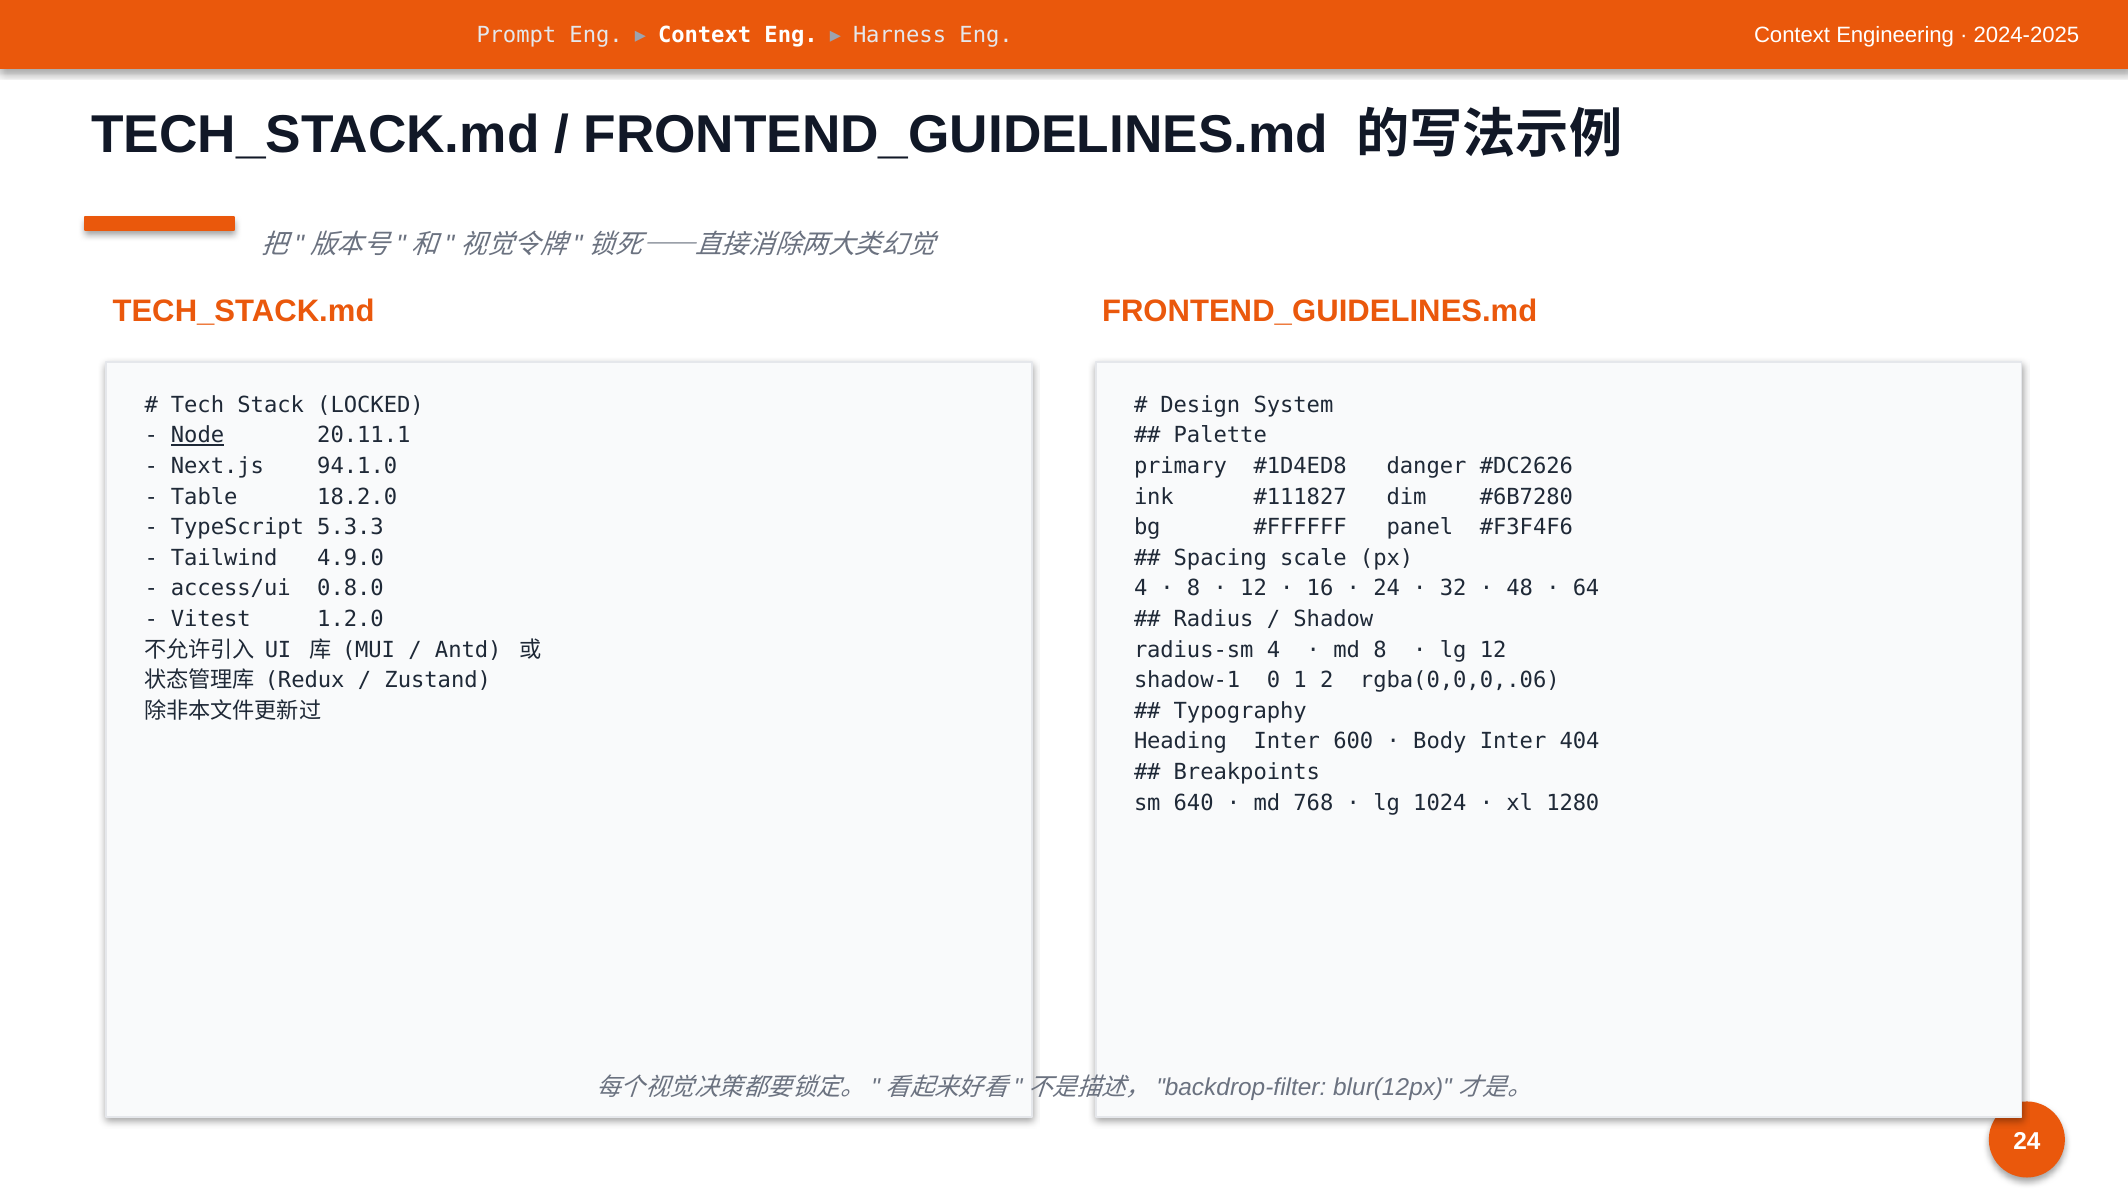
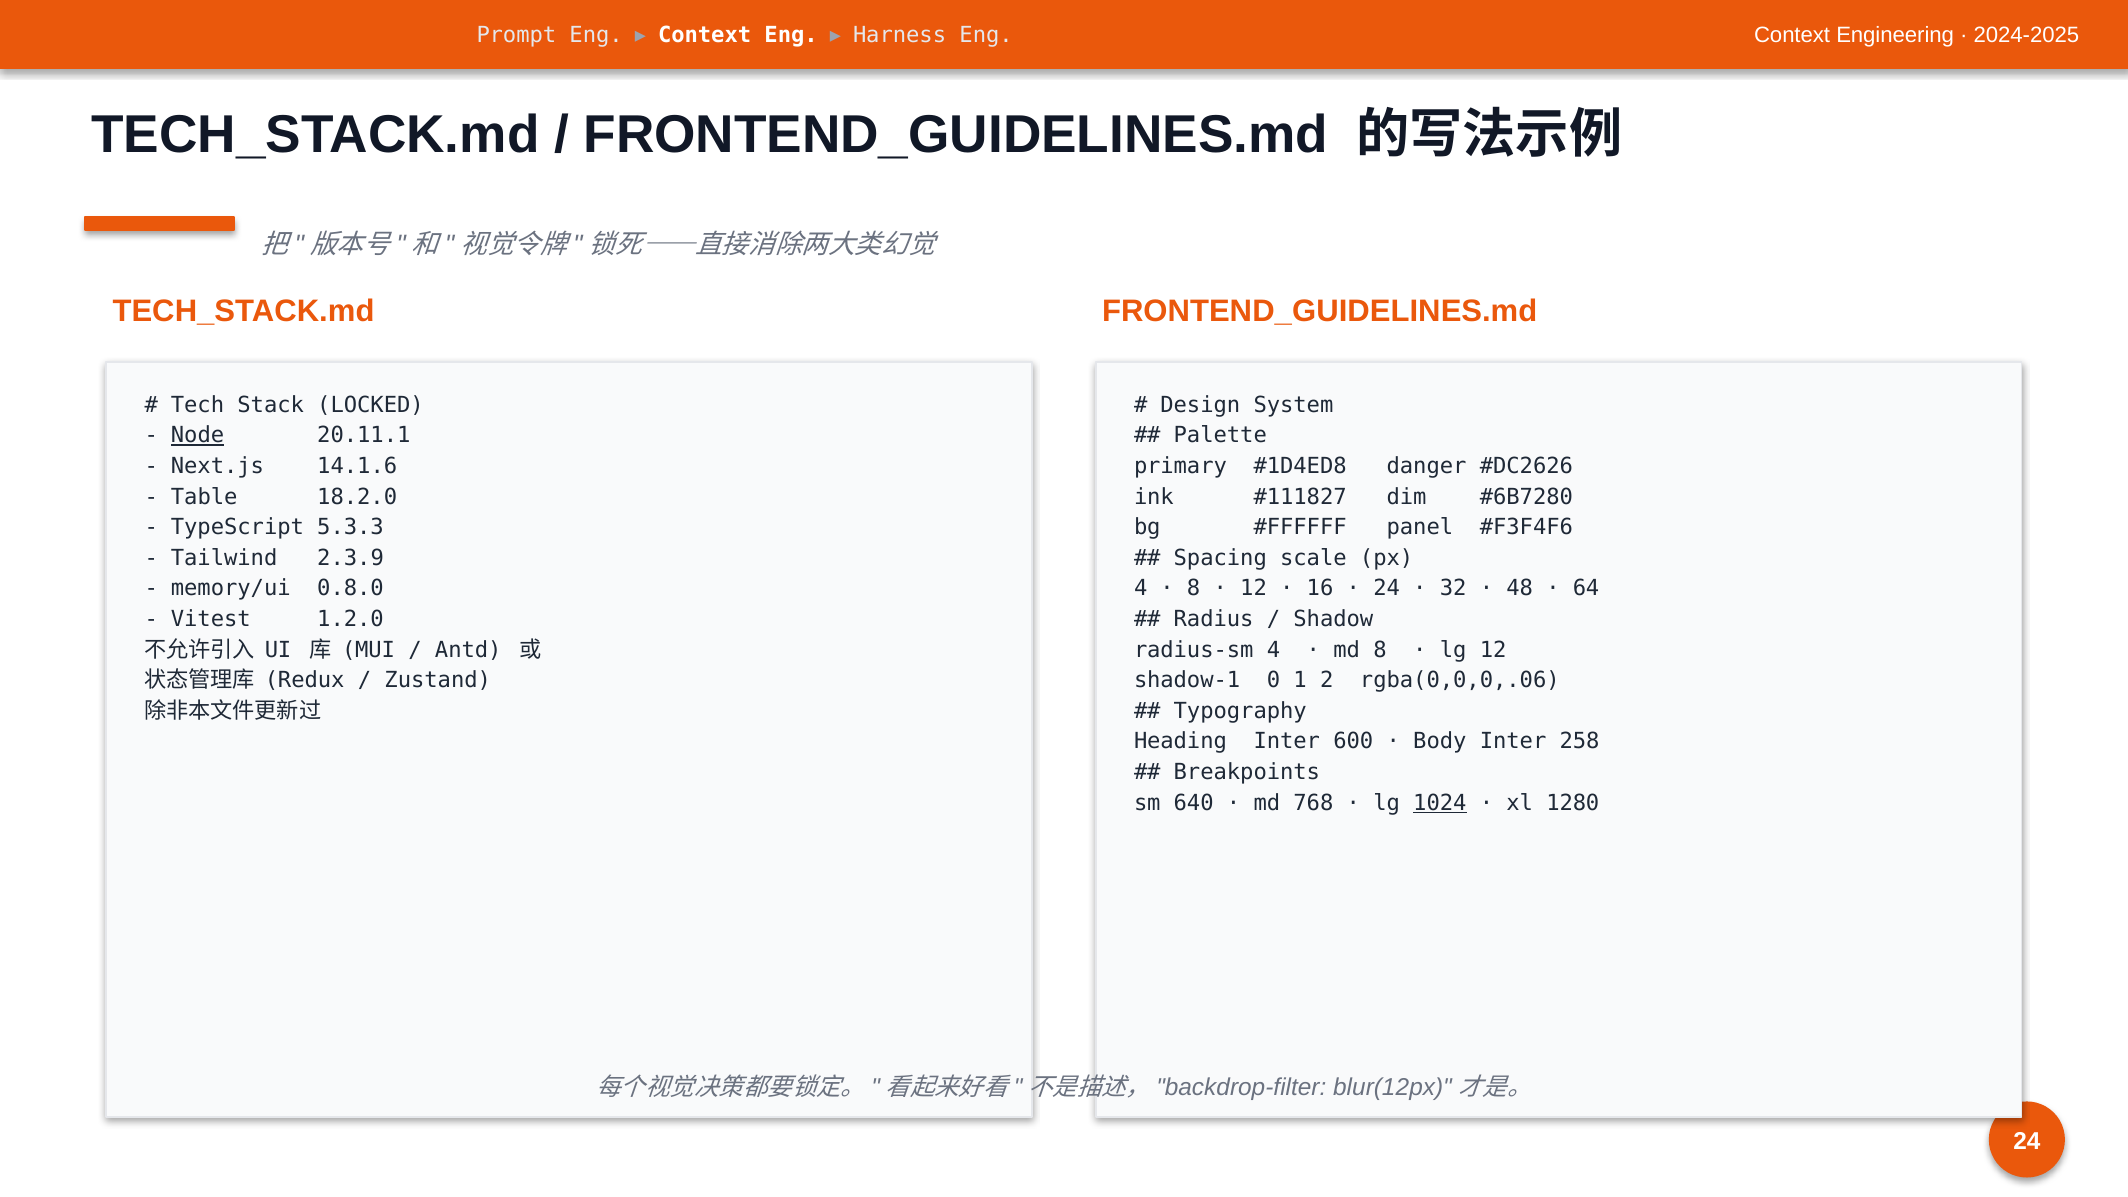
94.1.0: 94.1.0 -> 14.1.6 (357, 466)
4.9.0: 4.9.0 -> 2.3.9 (351, 558)
access/ui: access/ui -> memory/ui (231, 589)
404: 404 -> 258 (1580, 742)
1024 underline: none -> present (1440, 803)
